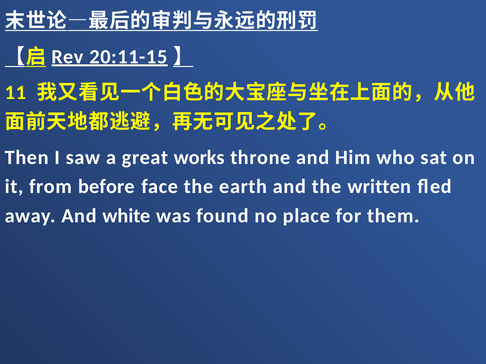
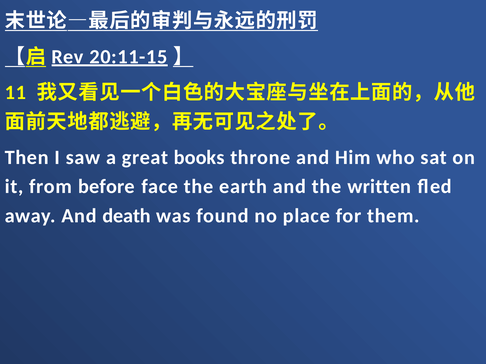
works: works -> books (199, 158)
white: white -> death (127, 216)
